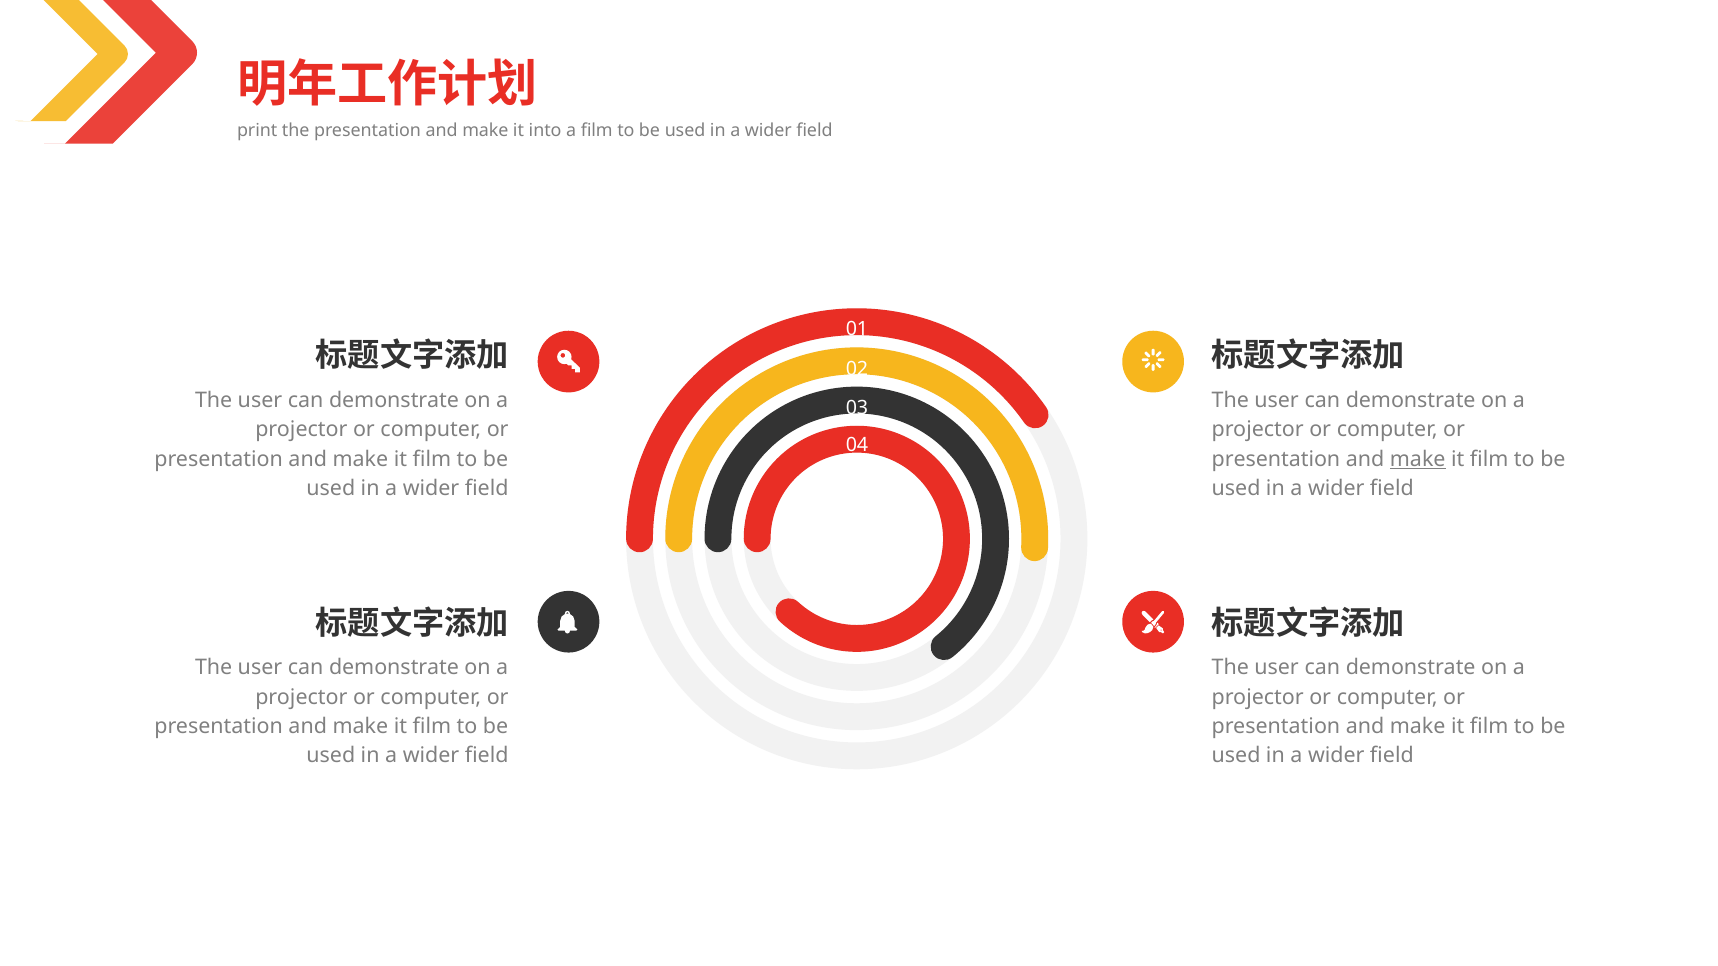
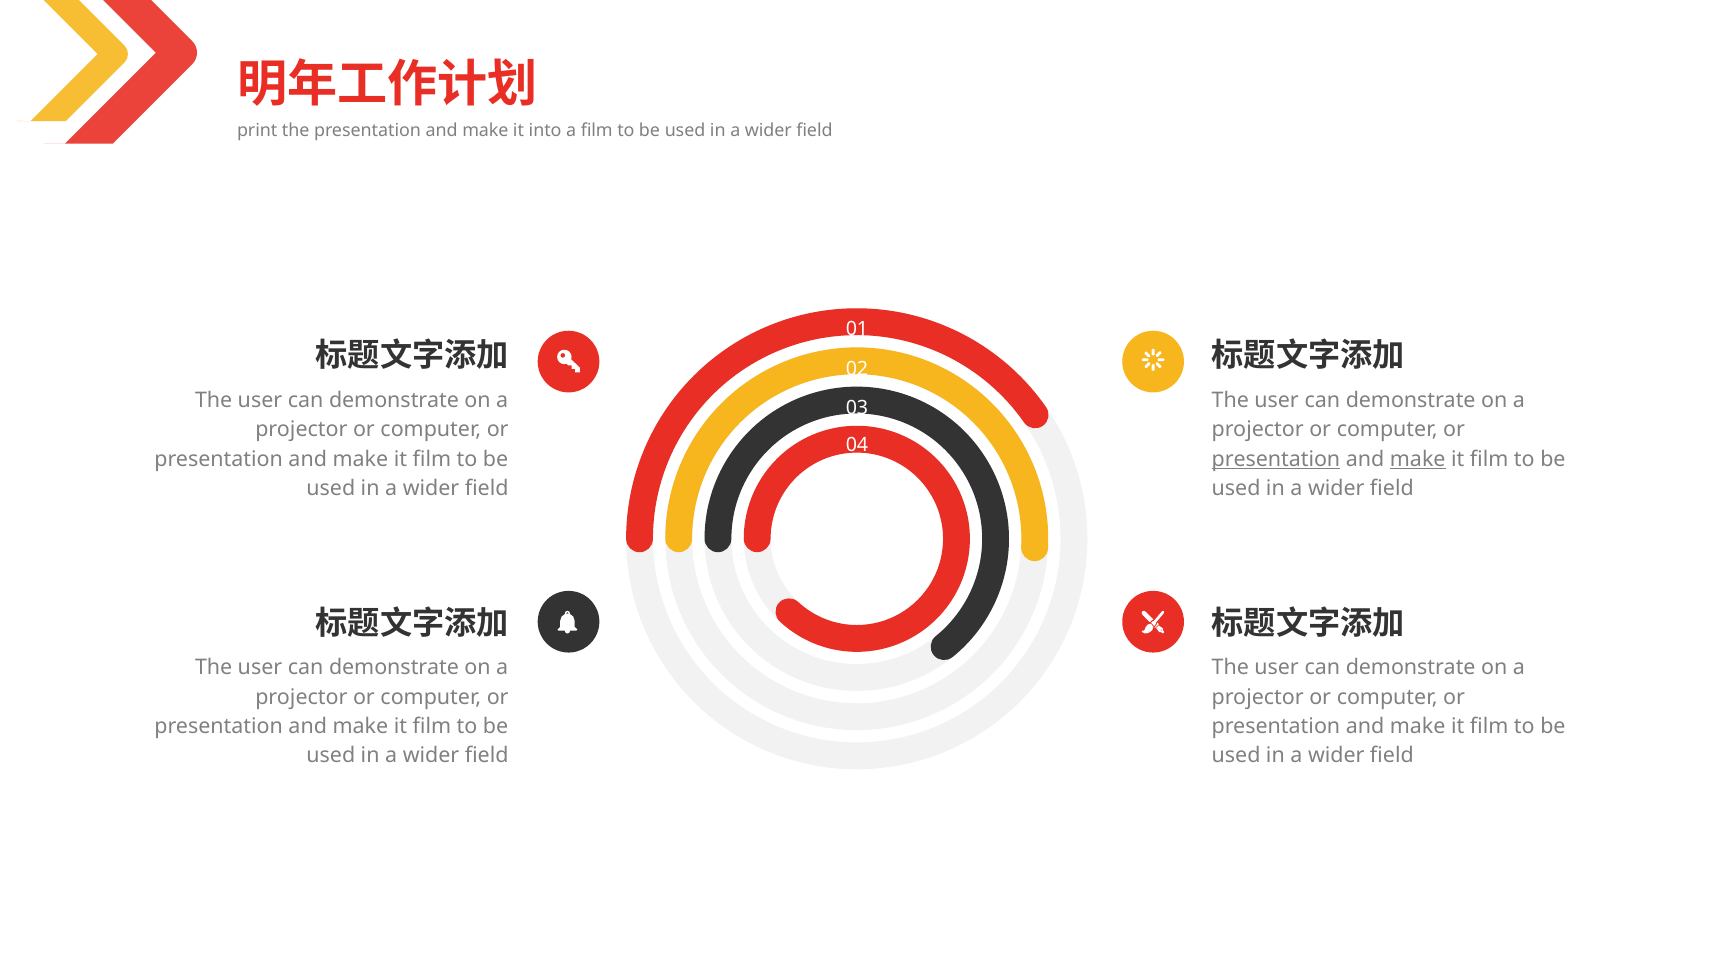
presentation underline: none -> present (1276, 459)
